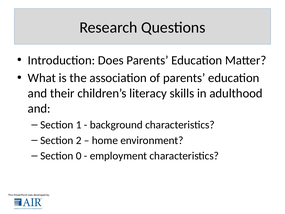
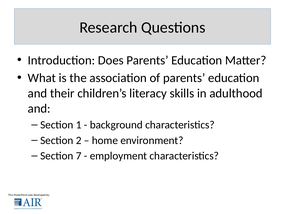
0: 0 -> 7 (79, 156)
